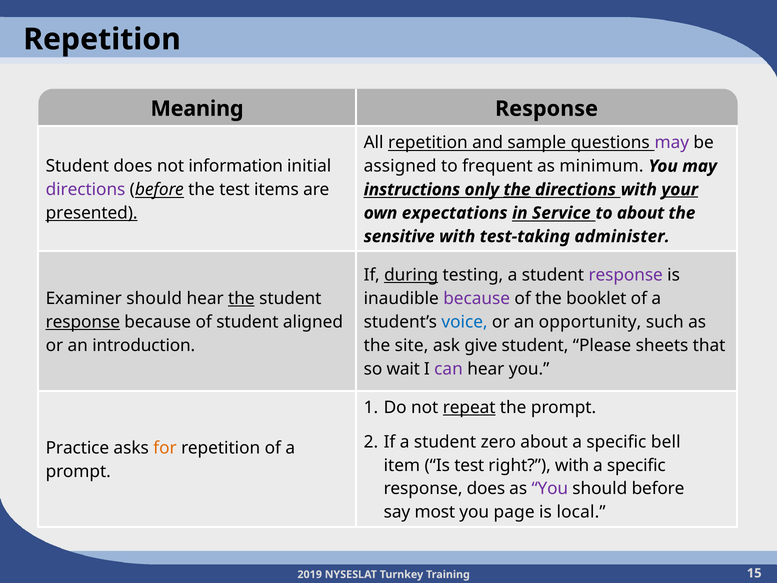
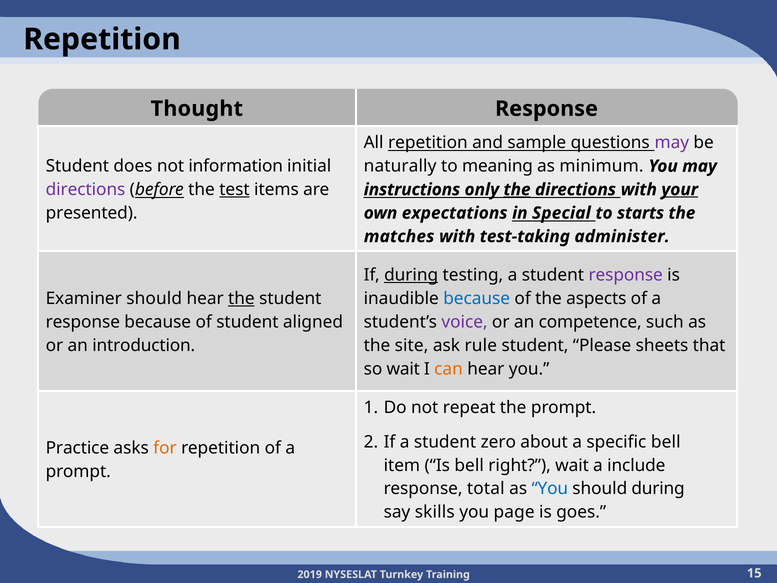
Meaning: Meaning -> Thought (197, 109)
assigned: assigned -> naturally (400, 166)
frequent: frequent -> meaning (498, 166)
test underline: none -> present (234, 190)
presented underline: present -> none (92, 213)
Service: Service -> Special (561, 213)
to about: about -> starts (641, 213)
sensitive: sensitive -> matches (399, 236)
because colour: purple -> blue (477, 298)
booklet: booklet -> aspects (596, 298)
response underline: present -> none (83, 322)
voice colour: blue -> purple (465, 322)
opportunity: opportunity -> competence (590, 322)
give: give -> rule (481, 345)
can colour: purple -> orange (449, 369)
repeat underline: present -> none (469, 407)
Is test: test -> bell (469, 465)
right with: with -> wait (572, 465)
specific: specific -> include (636, 465)
response does: does -> total (486, 489)
You colour: purple -> blue (550, 489)
should before: before -> during (658, 489)
most: most -> skills (435, 512)
local: local -> goes (581, 512)
